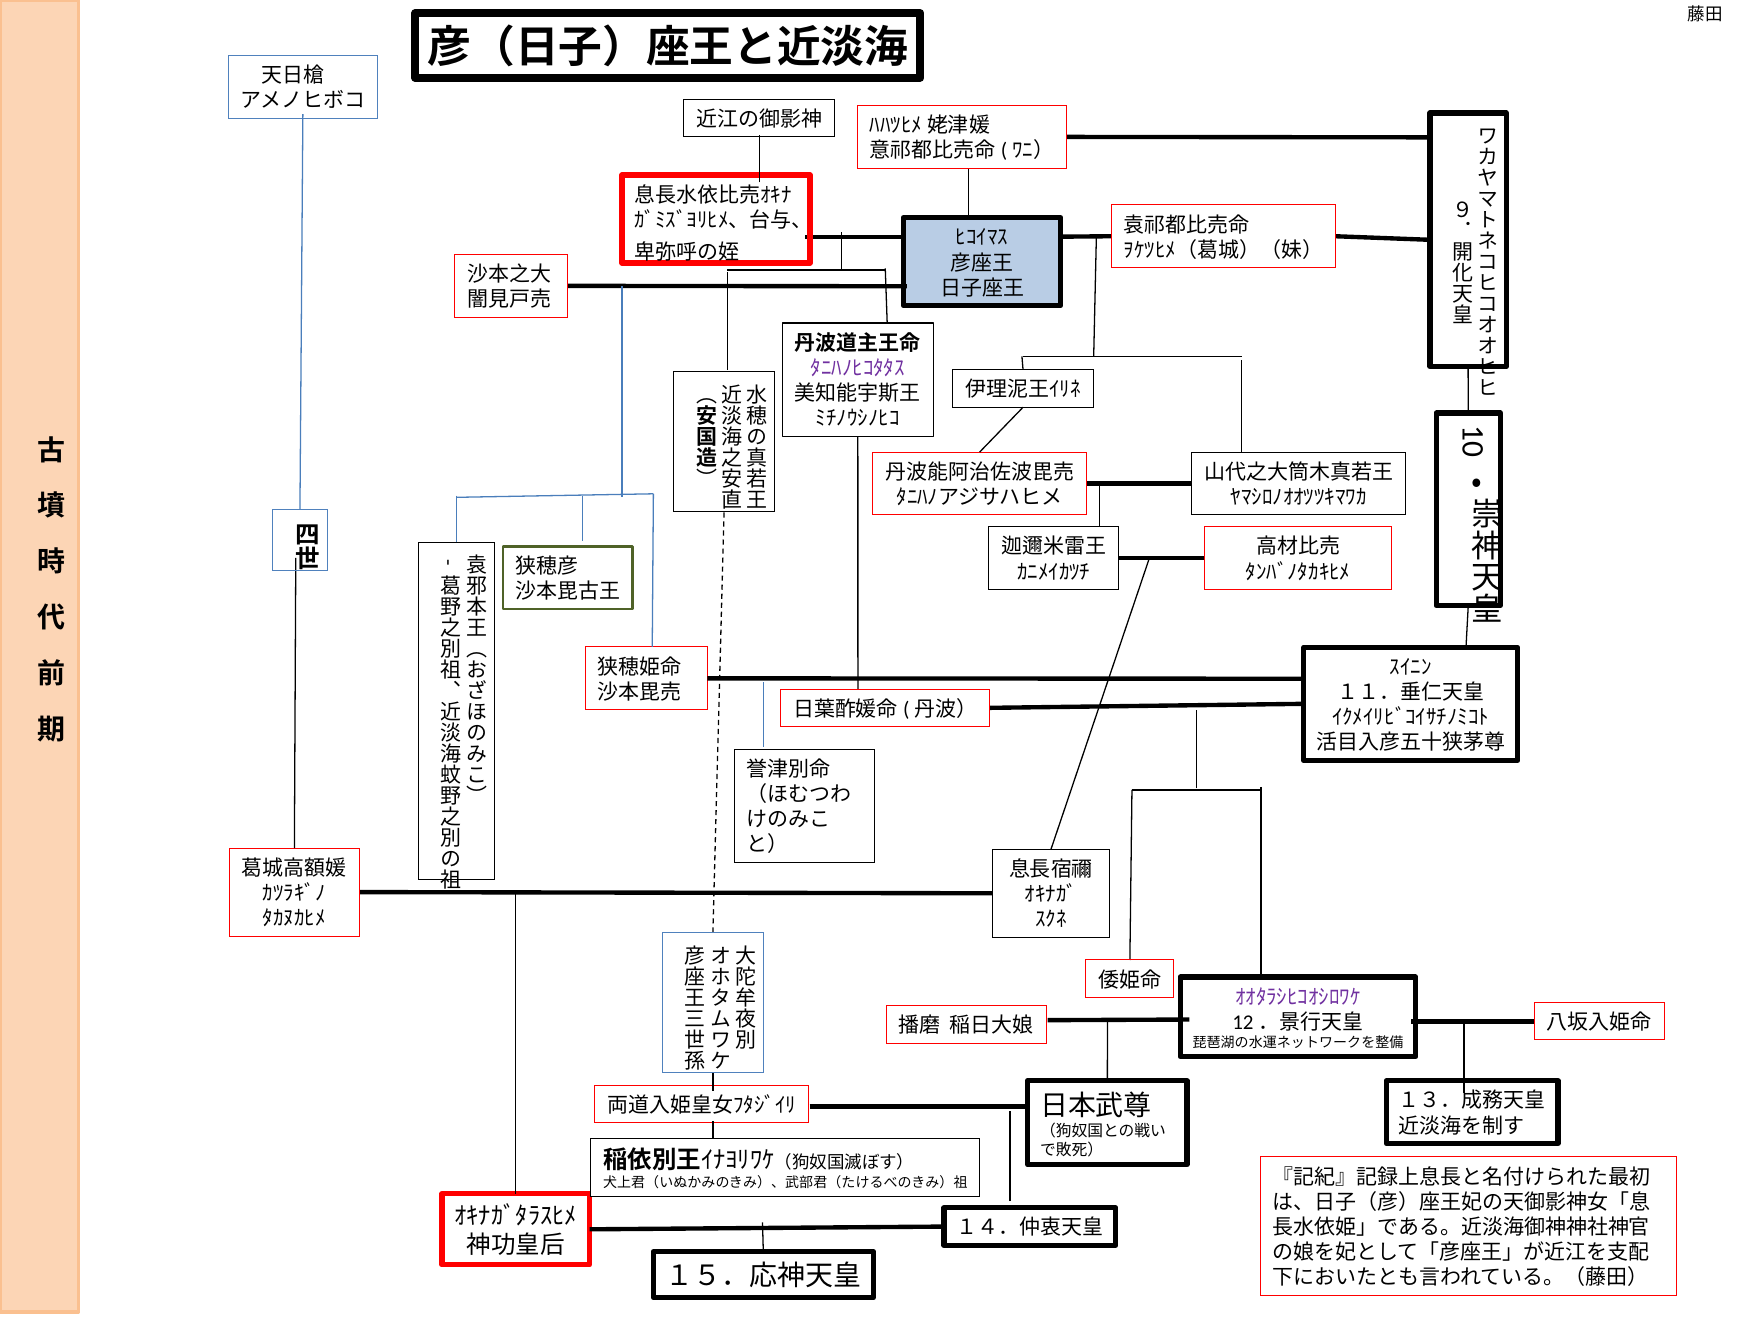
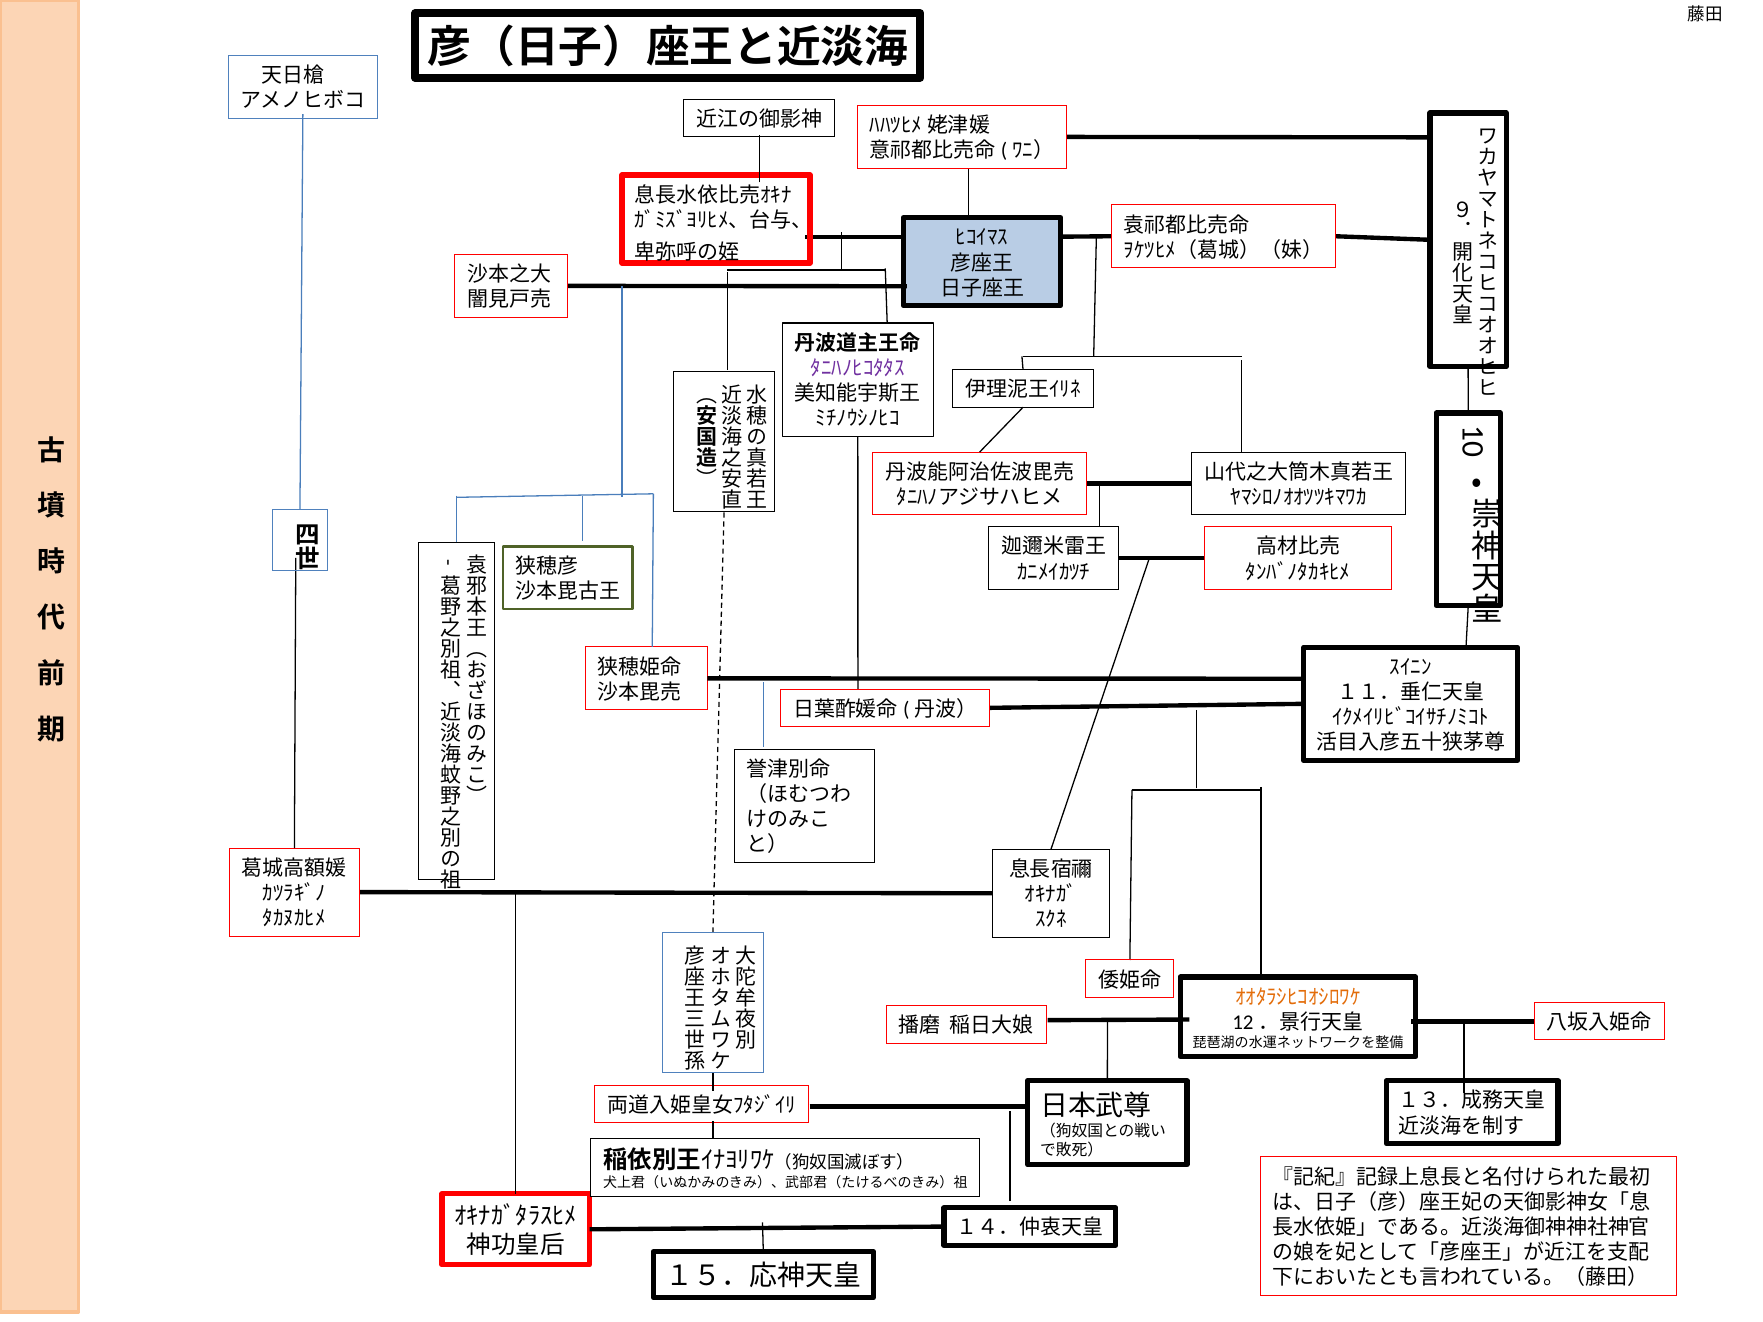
ｵｵﾀﾗｼﾋｺｵｼﾛﾜｹ colour: purple -> orange (1298, 997)
